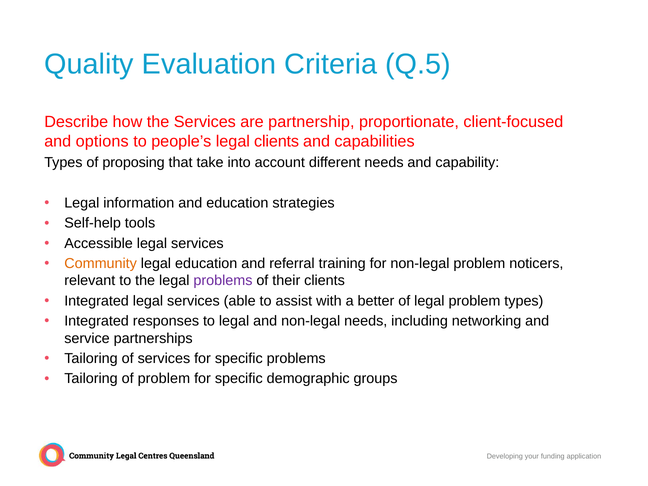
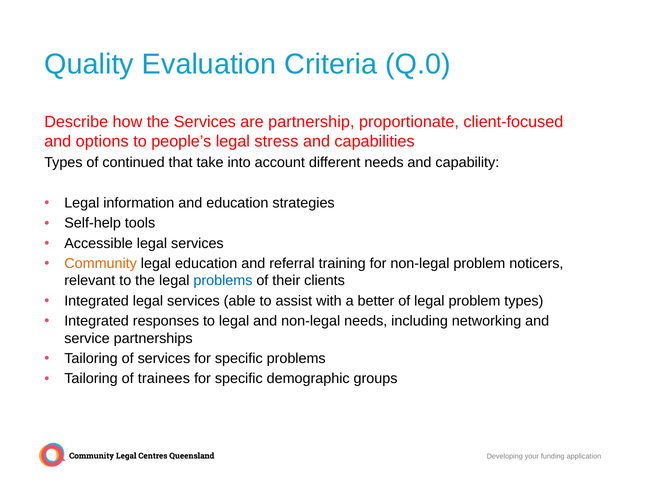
Q.5: Q.5 -> Q.0 (418, 64)
legal clients: clients -> stress (276, 142)
proposing: proposing -> continued (134, 163)
problems colour: purple -> blue (223, 281)
of problem: problem -> trainees (164, 379)
